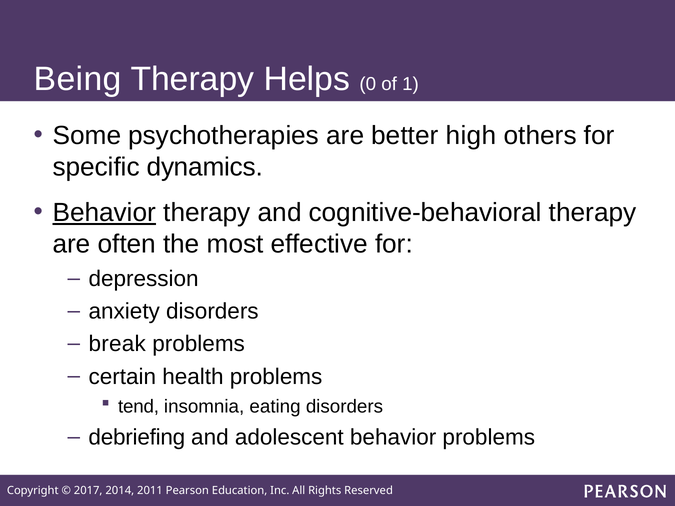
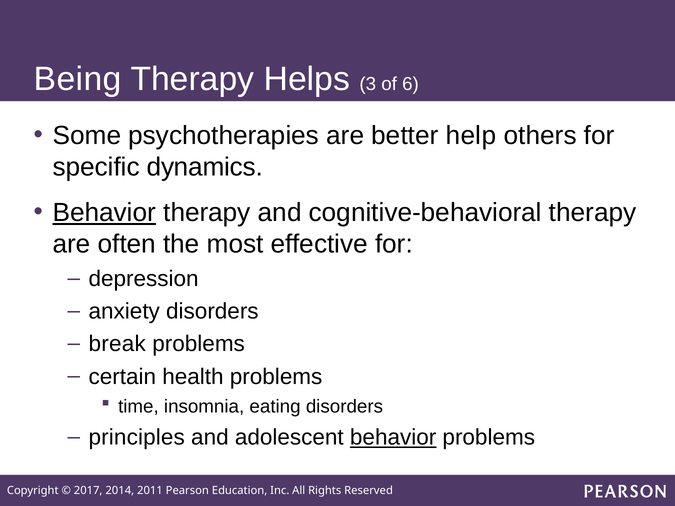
0: 0 -> 3 (368, 84)
1: 1 -> 6 (410, 84)
high: high -> help (471, 136)
tend: tend -> time (138, 407)
debriefing: debriefing -> principles (137, 438)
behavior underline: none -> present (393, 438)
